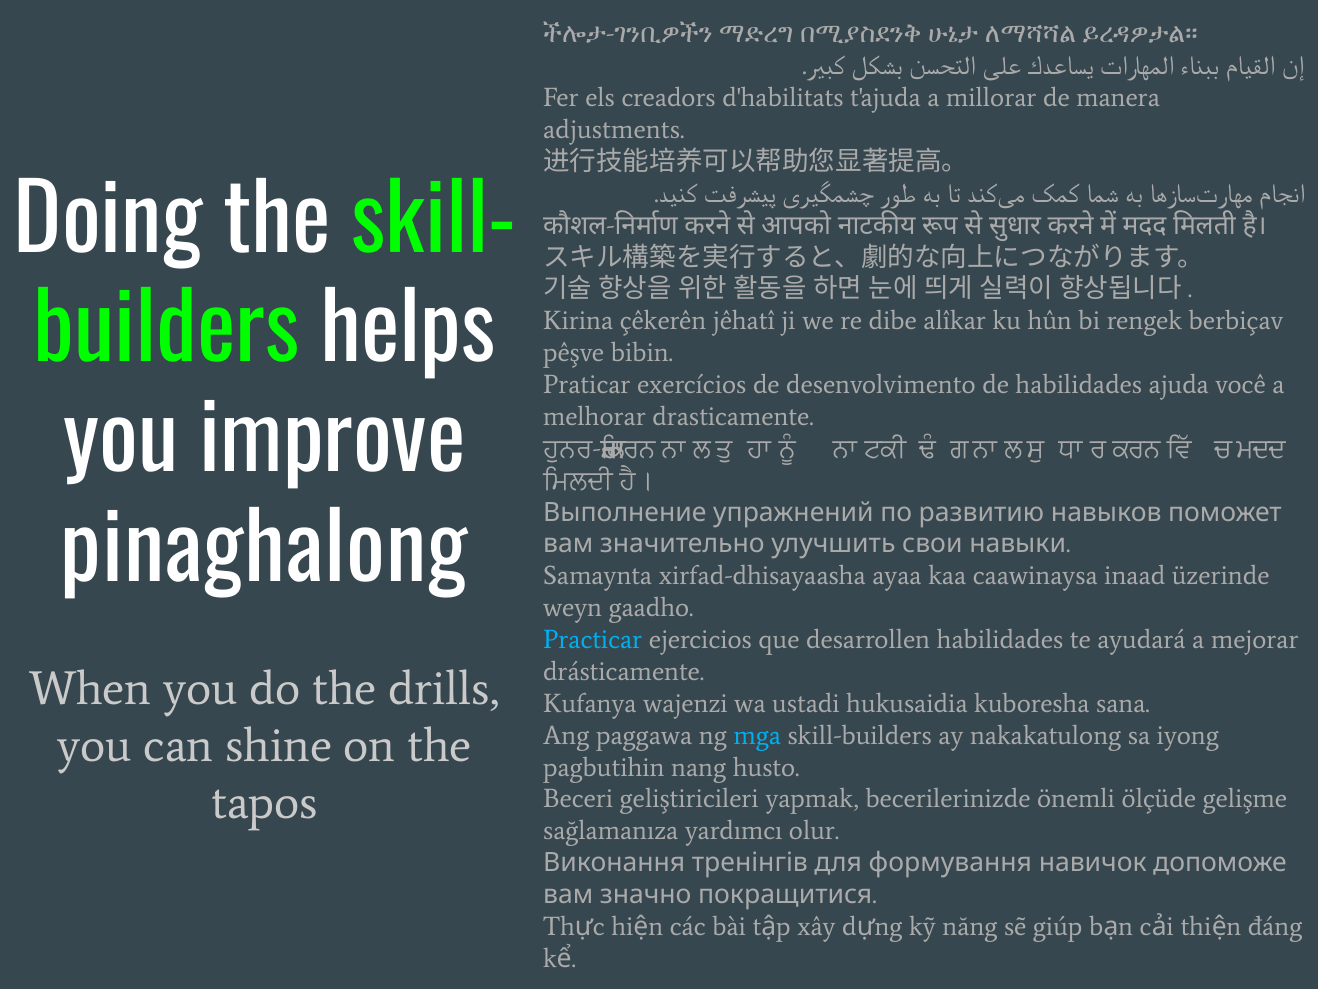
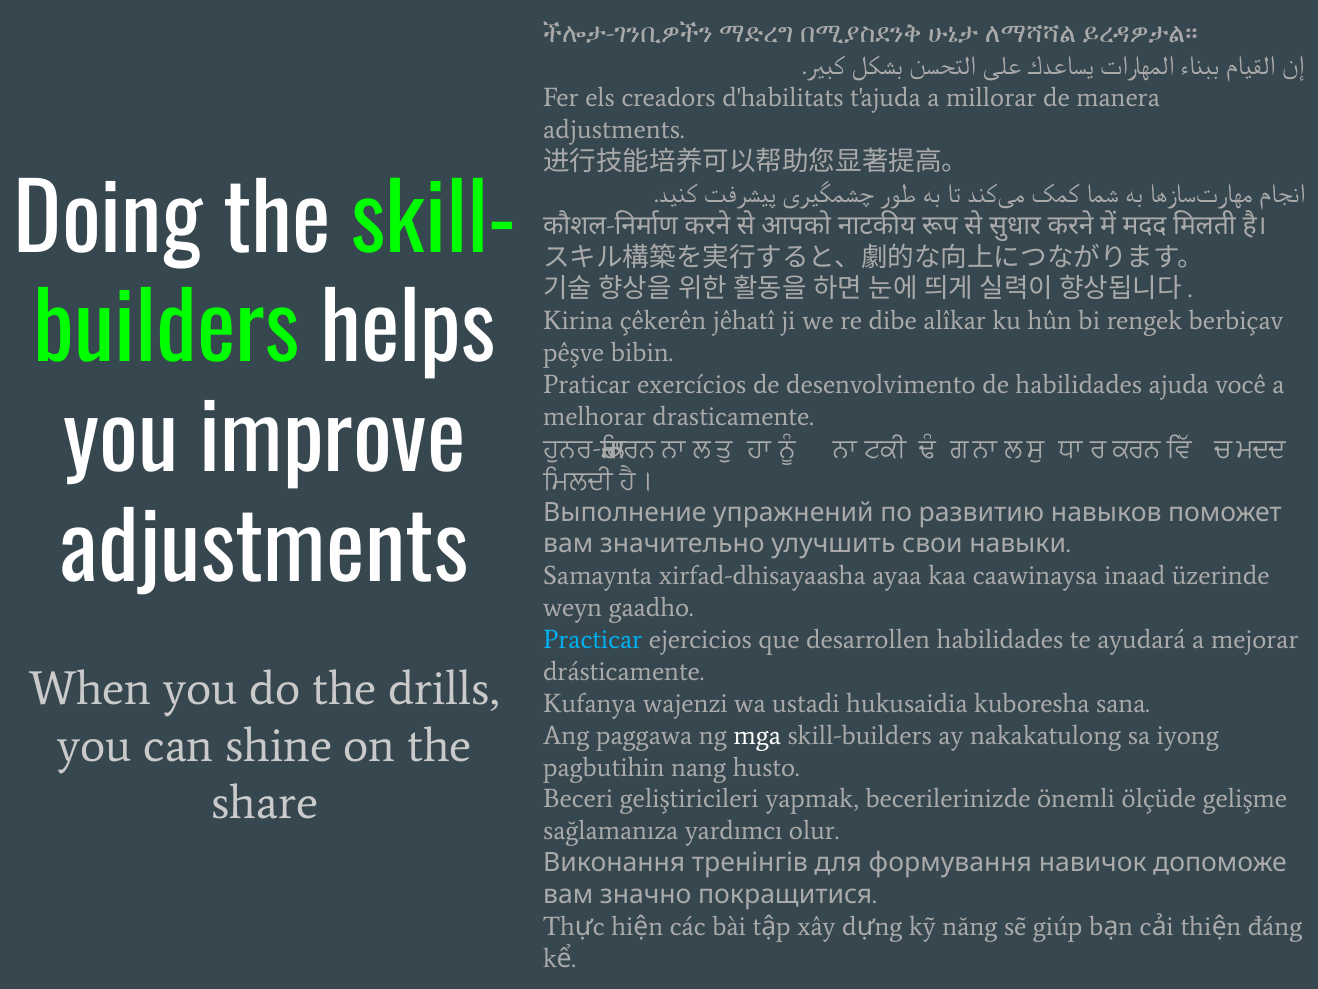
pinaghalong: pinaghalong -> adjustments (265, 551)
mga colour: light blue -> white (757, 735)
tapos: tapos -> share (265, 803)
